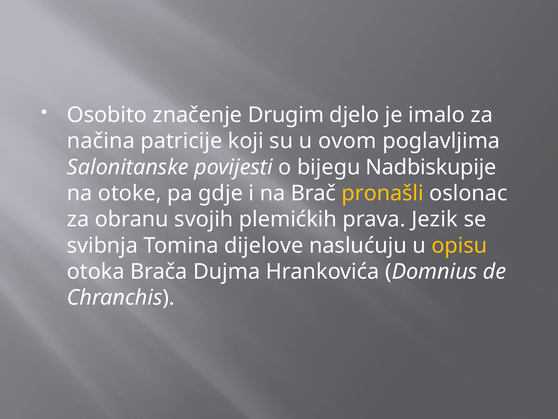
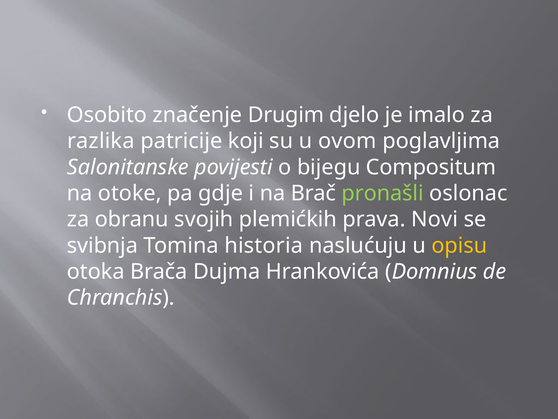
načina: načina -> razlika (101, 141)
Nadbiskupije: Nadbiskupije -> Compositum (431, 167)
pronašli colour: yellow -> light green (383, 193)
Jezik: Jezik -> Novi (435, 219)
dijelove: dijelove -> historia (264, 245)
